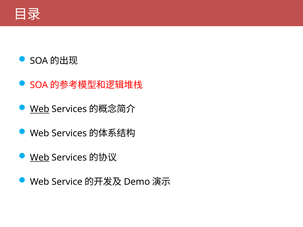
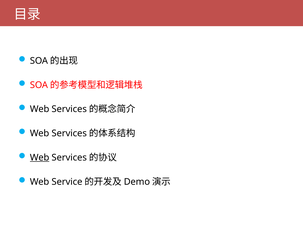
Web underline: present -> none (40, 109)
